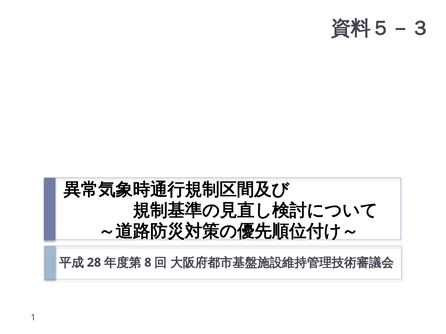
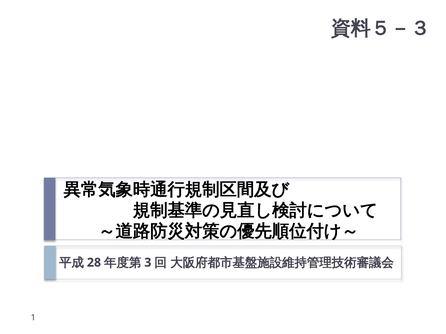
8: 8 -> 3 (148, 263)
